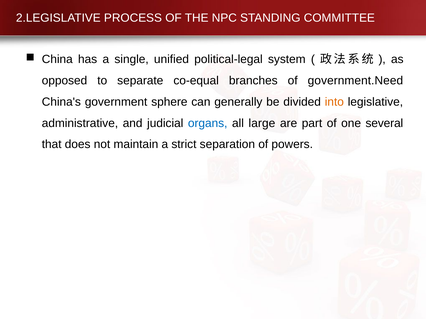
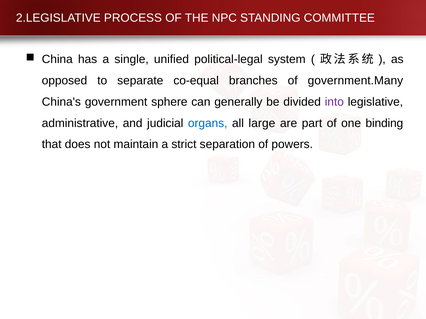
government.Need: government.Need -> government.Many (355, 81)
into colour: orange -> purple (334, 102)
several: several -> binding (384, 123)
